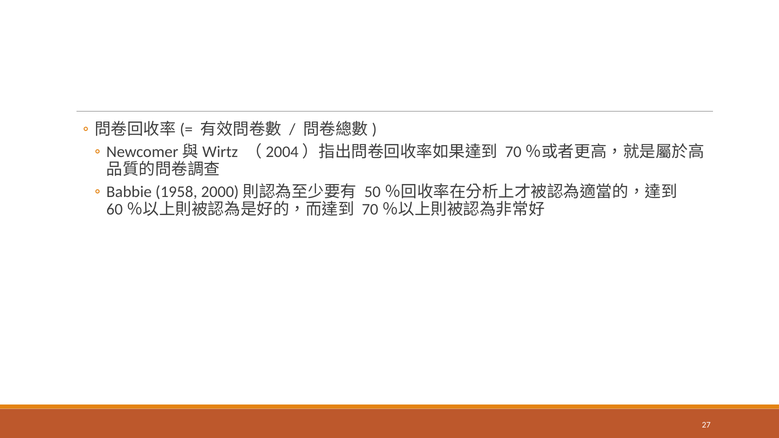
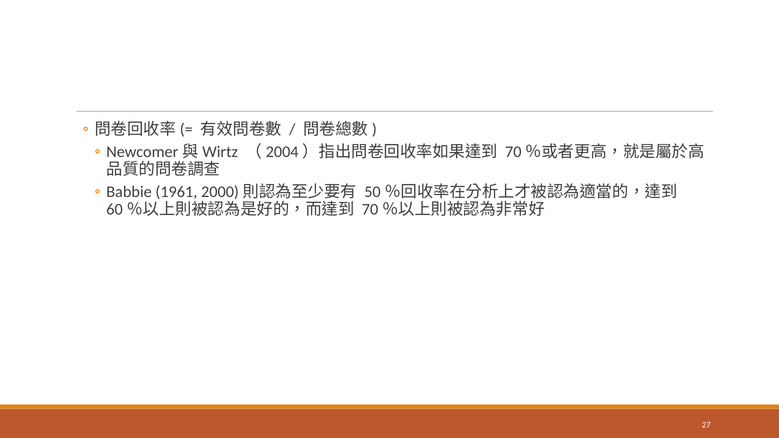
1958: 1958 -> 1961 (176, 192)
